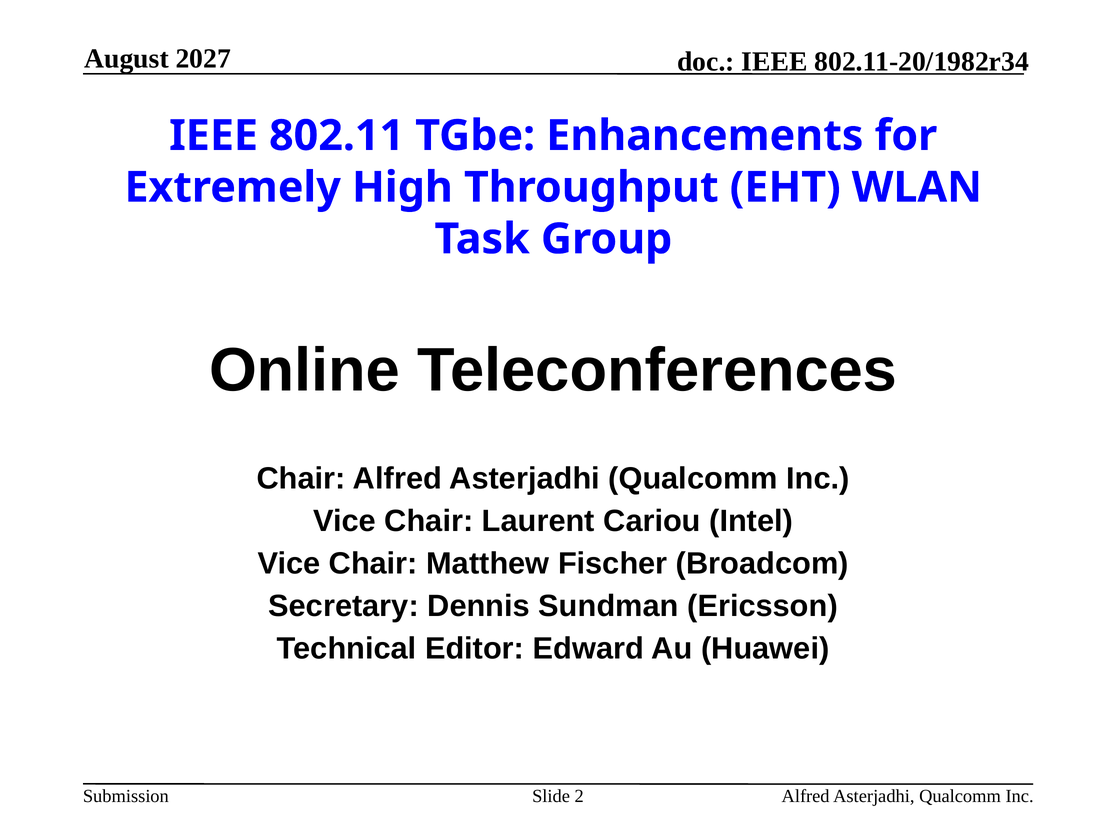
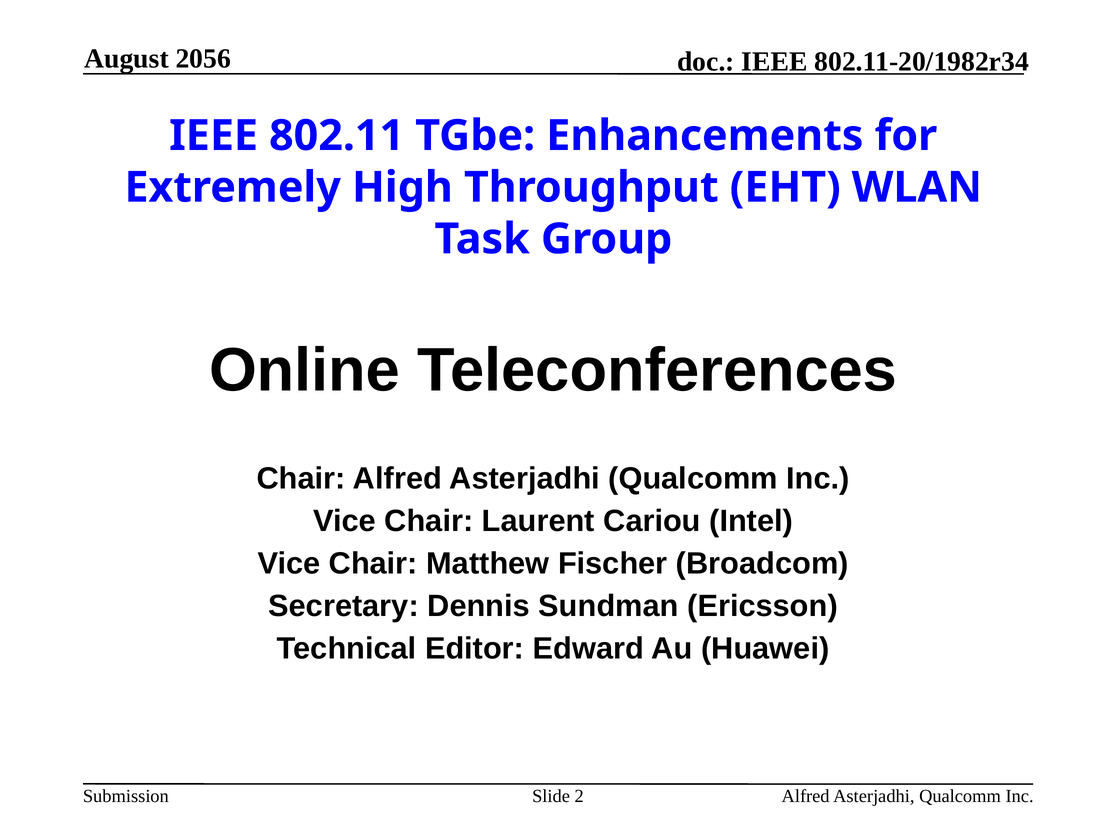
2027: 2027 -> 2056 (203, 59)
